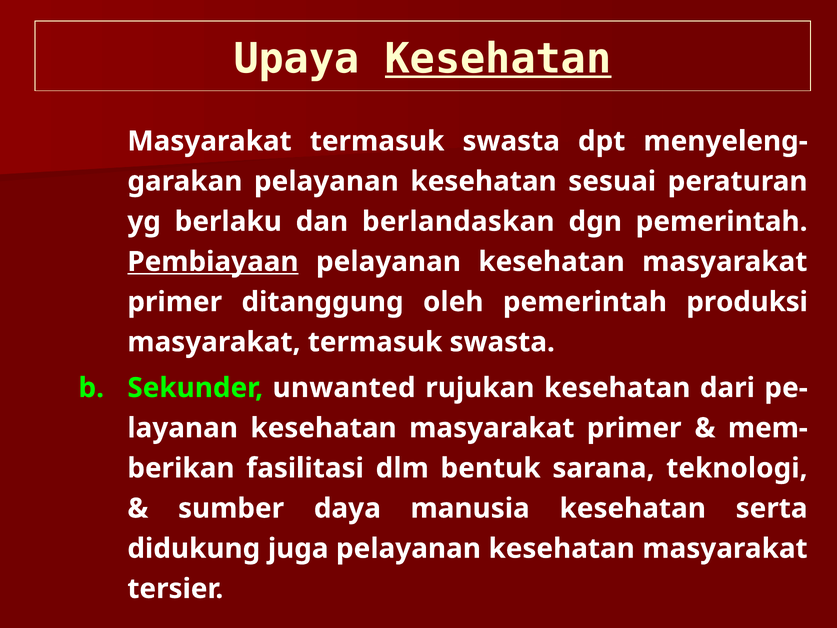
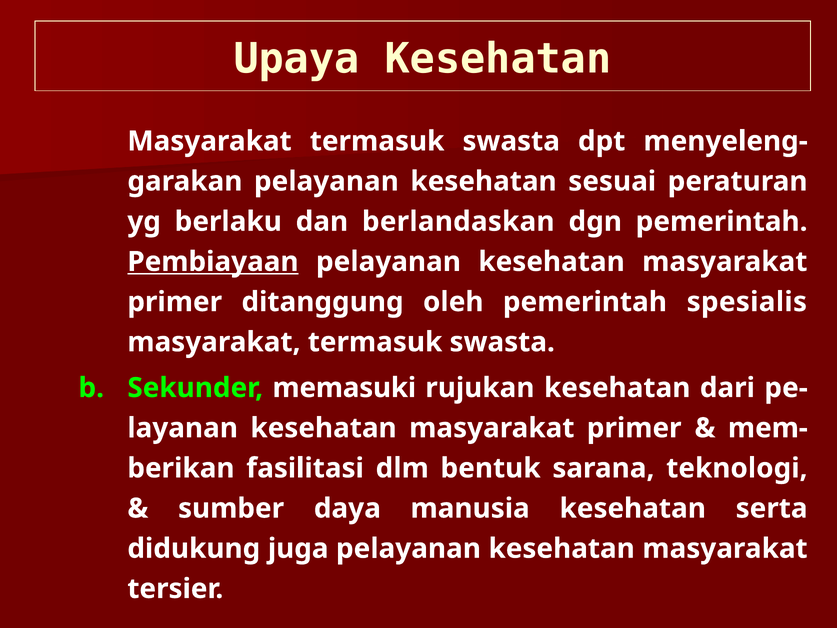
Kesehatan underline: present -> none (498, 59)
produksi: produksi -> spesialis (747, 302)
unwanted: unwanted -> memasuki (344, 388)
